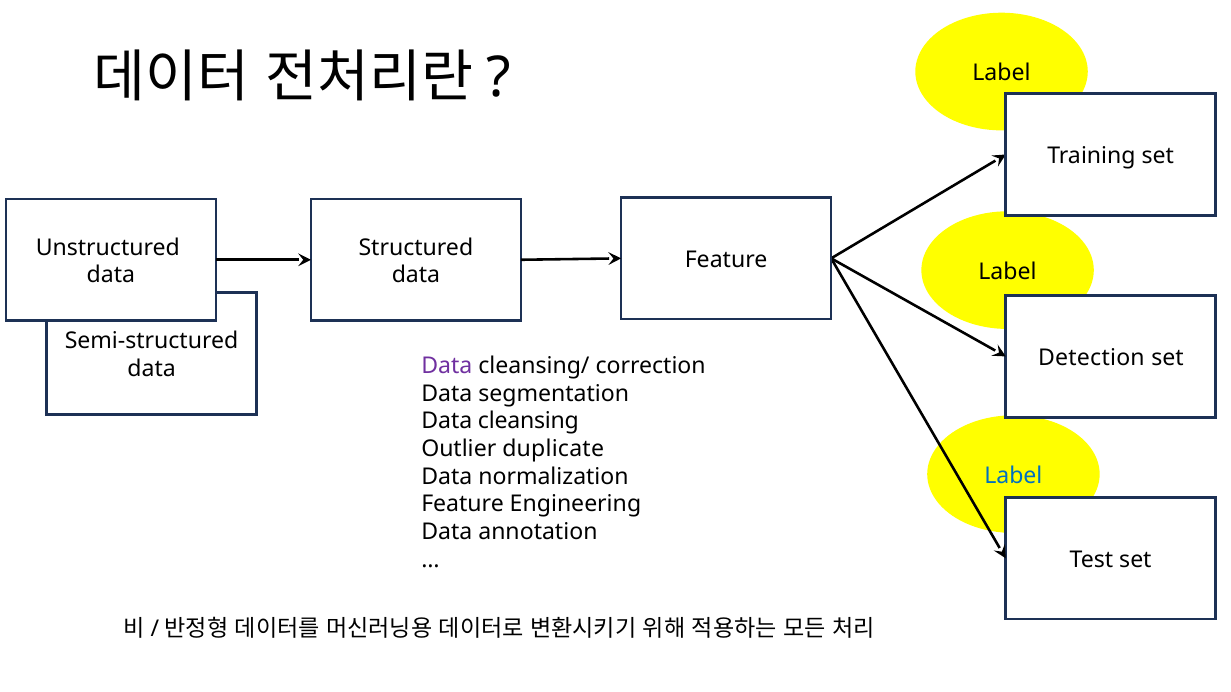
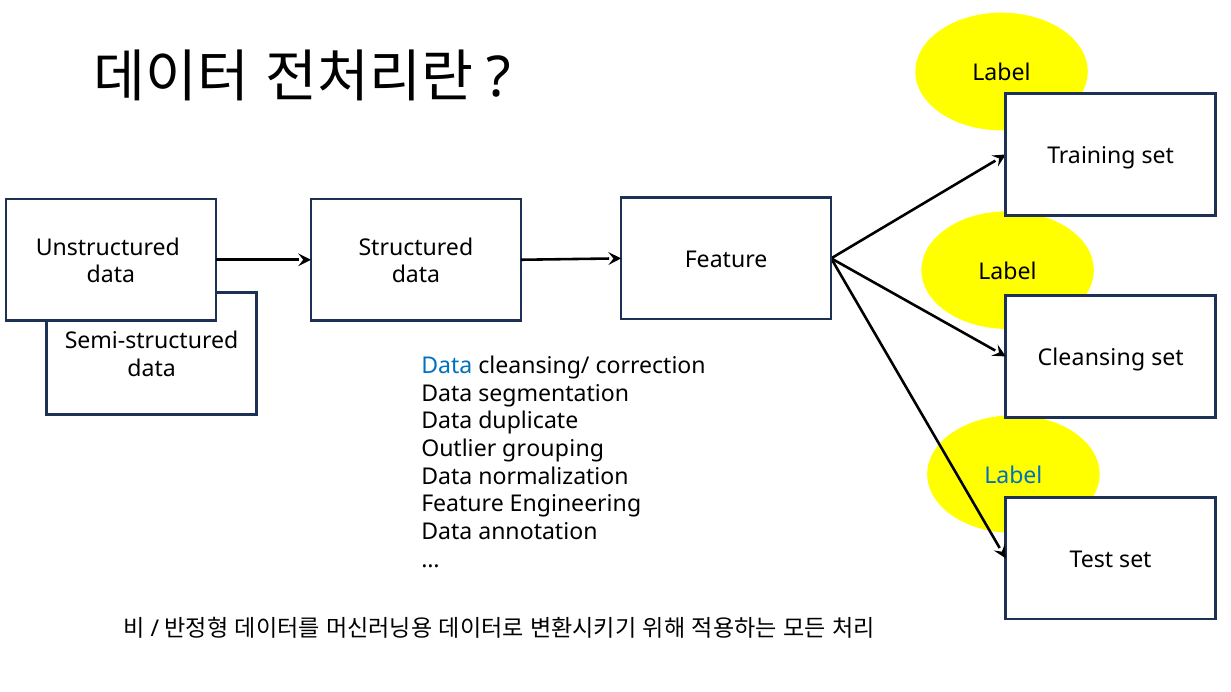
Detection: Detection -> Cleansing (1091, 358)
Data colour: purple -> blue (447, 366)
cleansing: cleansing -> duplicate (528, 422)
duplicate: duplicate -> grouping (553, 449)
